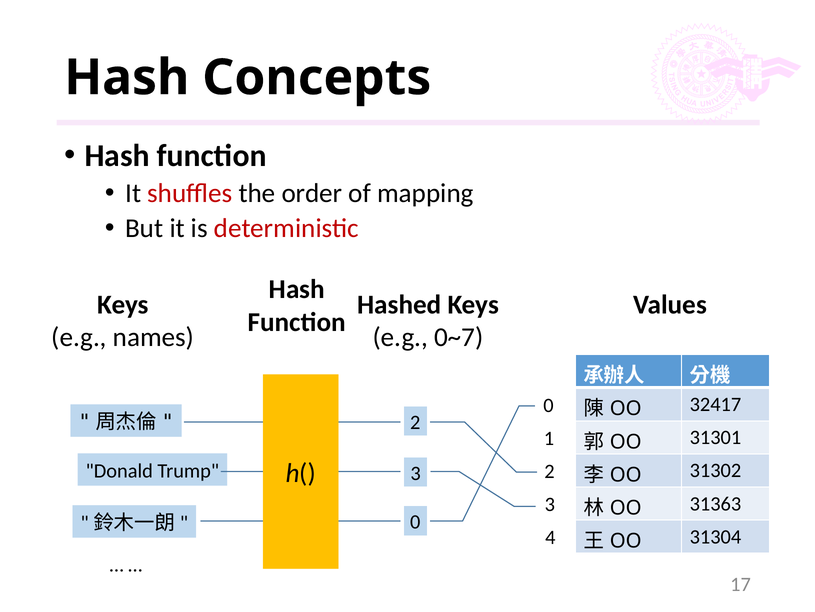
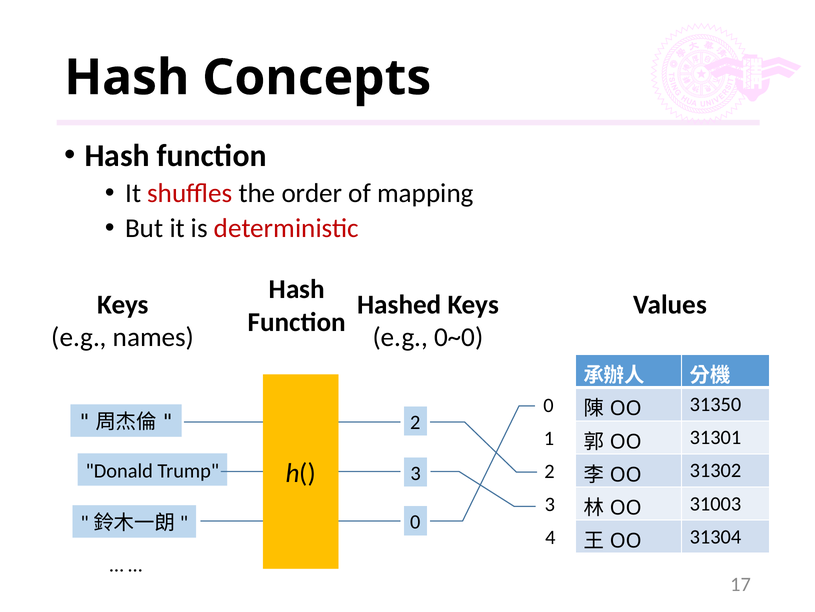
0~7: 0~7 -> 0~0 (459, 337)
32417: 32417 -> 31350 (715, 404)
31363: 31363 -> 31003 (715, 503)
